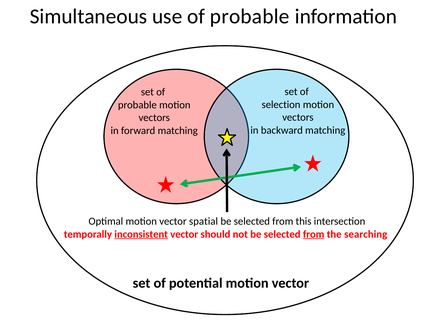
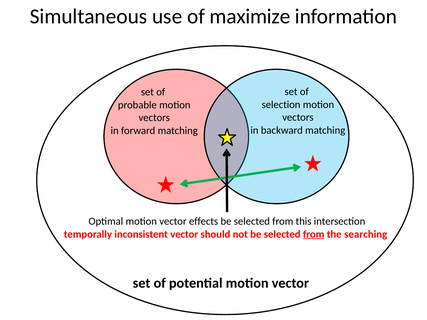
use of probable: probable -> maximize (250, 16)
spatial: spatial -> effects (204, 222)
inconsistent underline: present -> none (141, 234)
